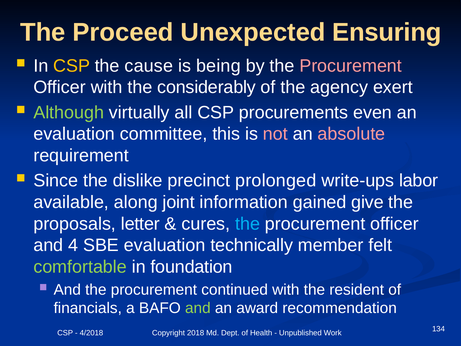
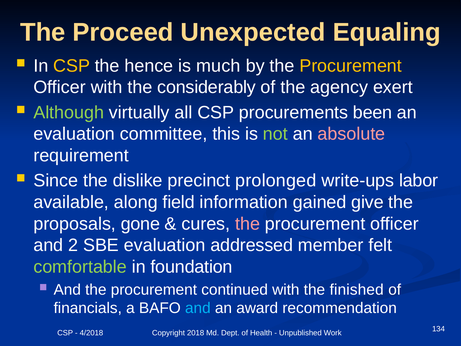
Ensuring: Ensuring -> Equaling (387, 33)
cause: cause -> hence (149, 66)
being: being -> much (218, 66)
Procurement colour: pink -> yellow (351, 66)
even: even -> been (373, 112)
not colour: pink -> light green (275, 134)
joint: joint -> field (179, 202)
letter: letter -> gone (140, 224)
the colour: light blue -> pink (248, 224)
4: 4 -> 2 (73, 245)
technically: technically -> addressed (252, 245)
resident: resident -> finished (357, 290)
and colour: light green -> light blue (198, 308)
